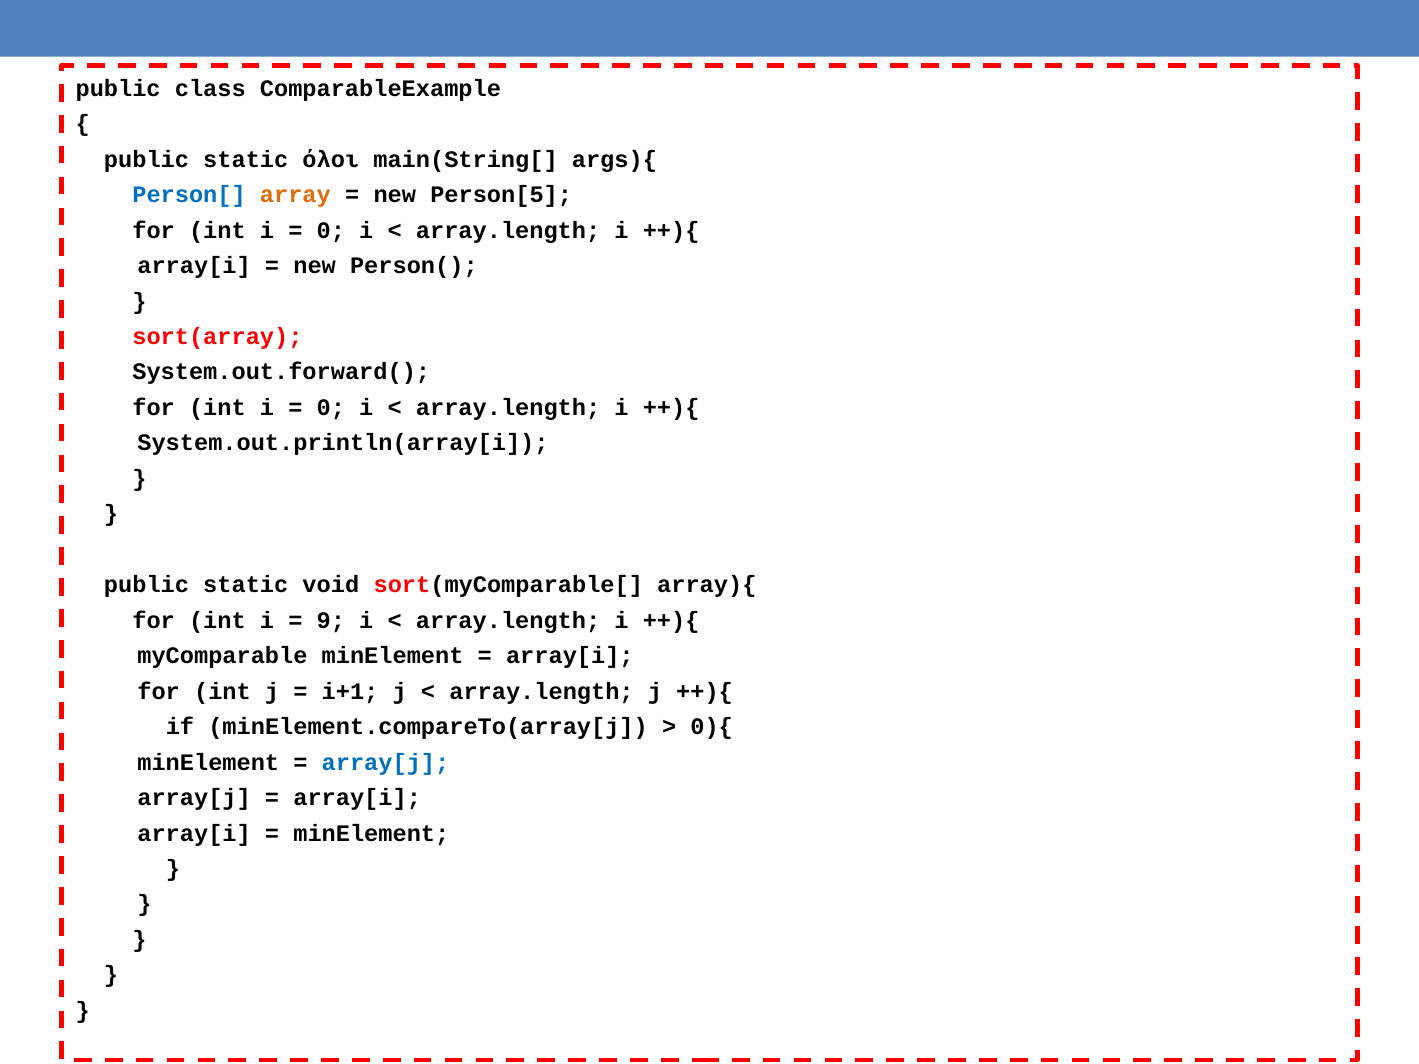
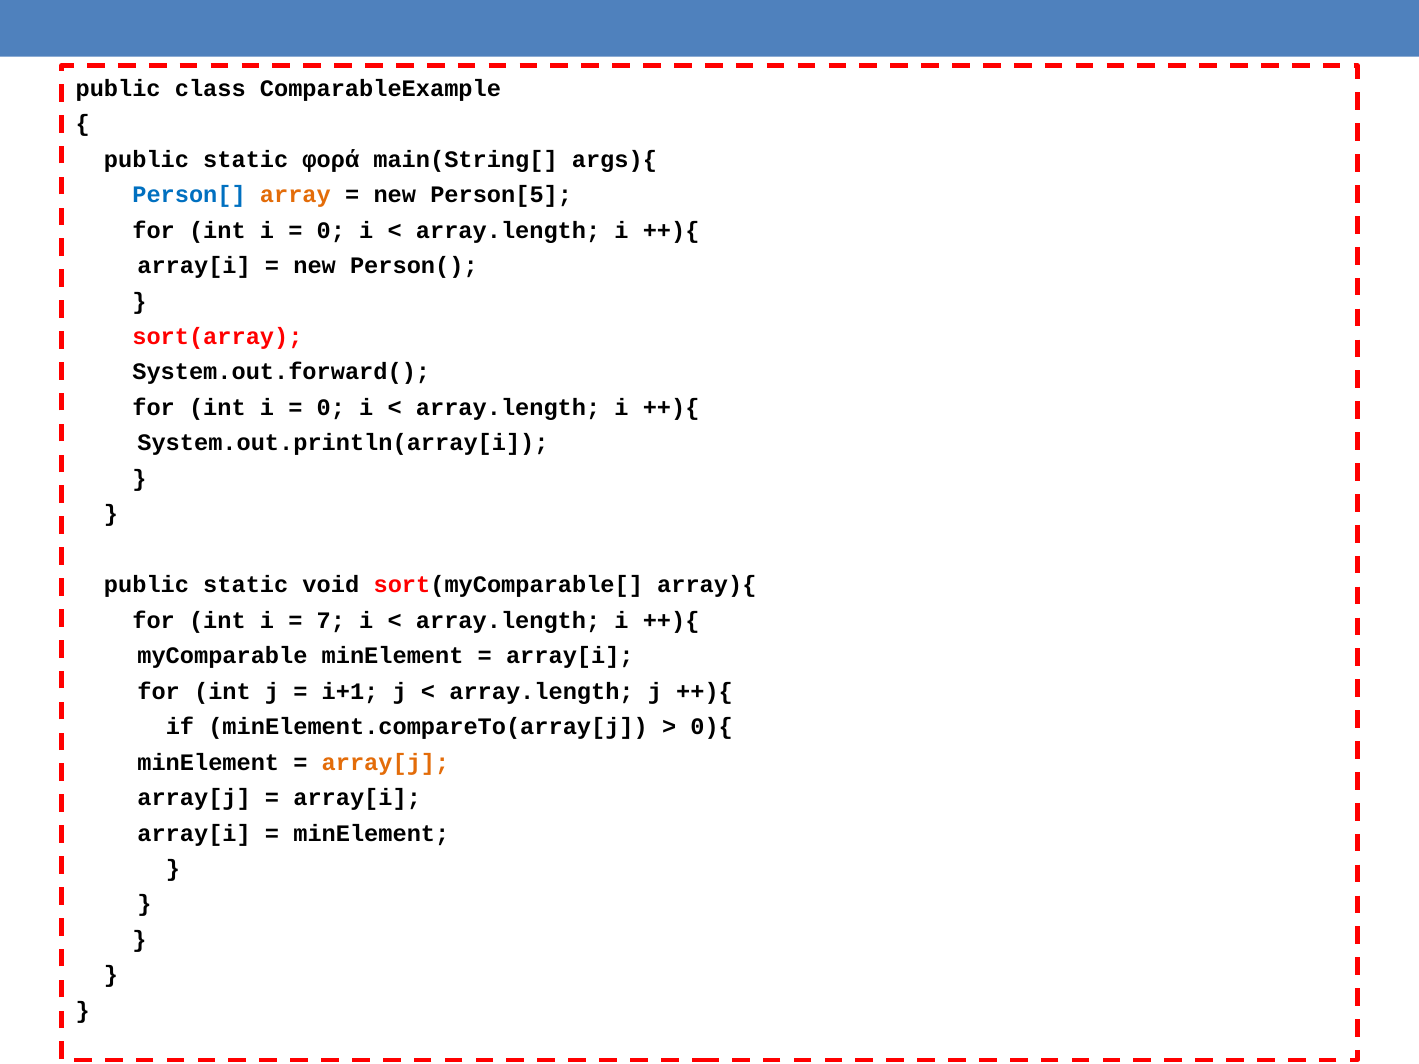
όλοι: όλοι -> φορά (331, 159)
9: 9 -> 7 (331, 621)
array[j colour: blue -> orange (386, 762)
